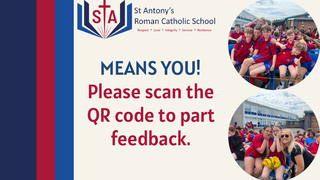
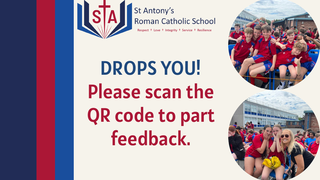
MEANS: MEANS -> DROPS (129, 68)
